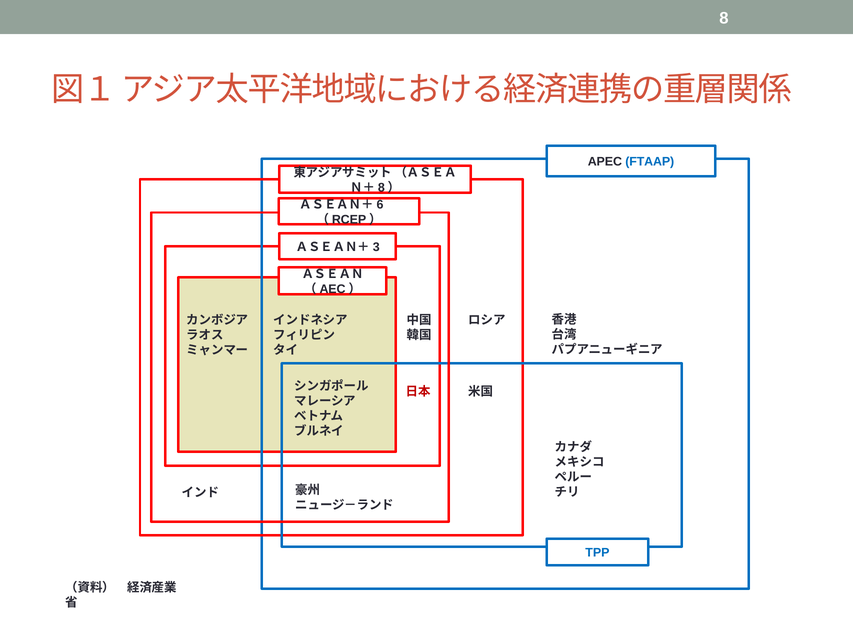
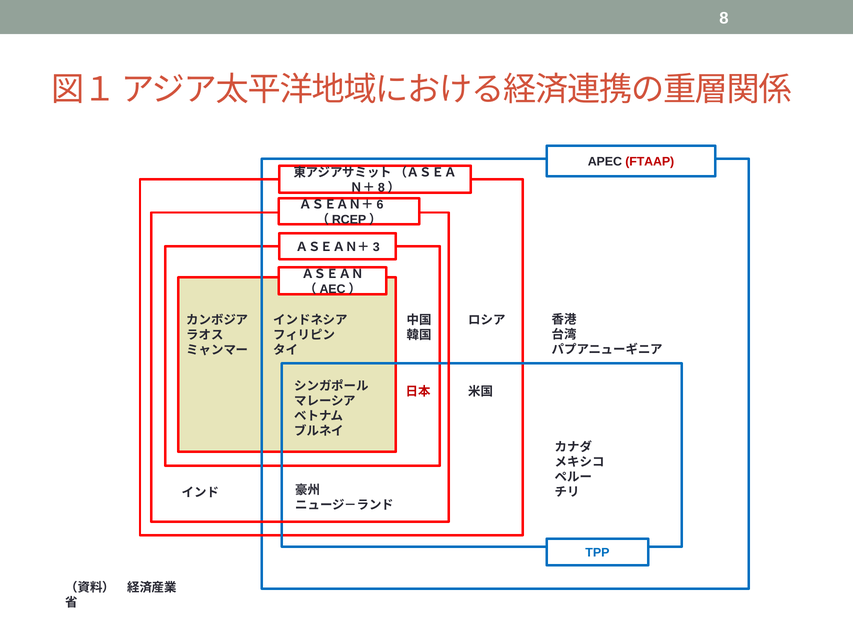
FTAAP colour: blue -> red (650, 162)
